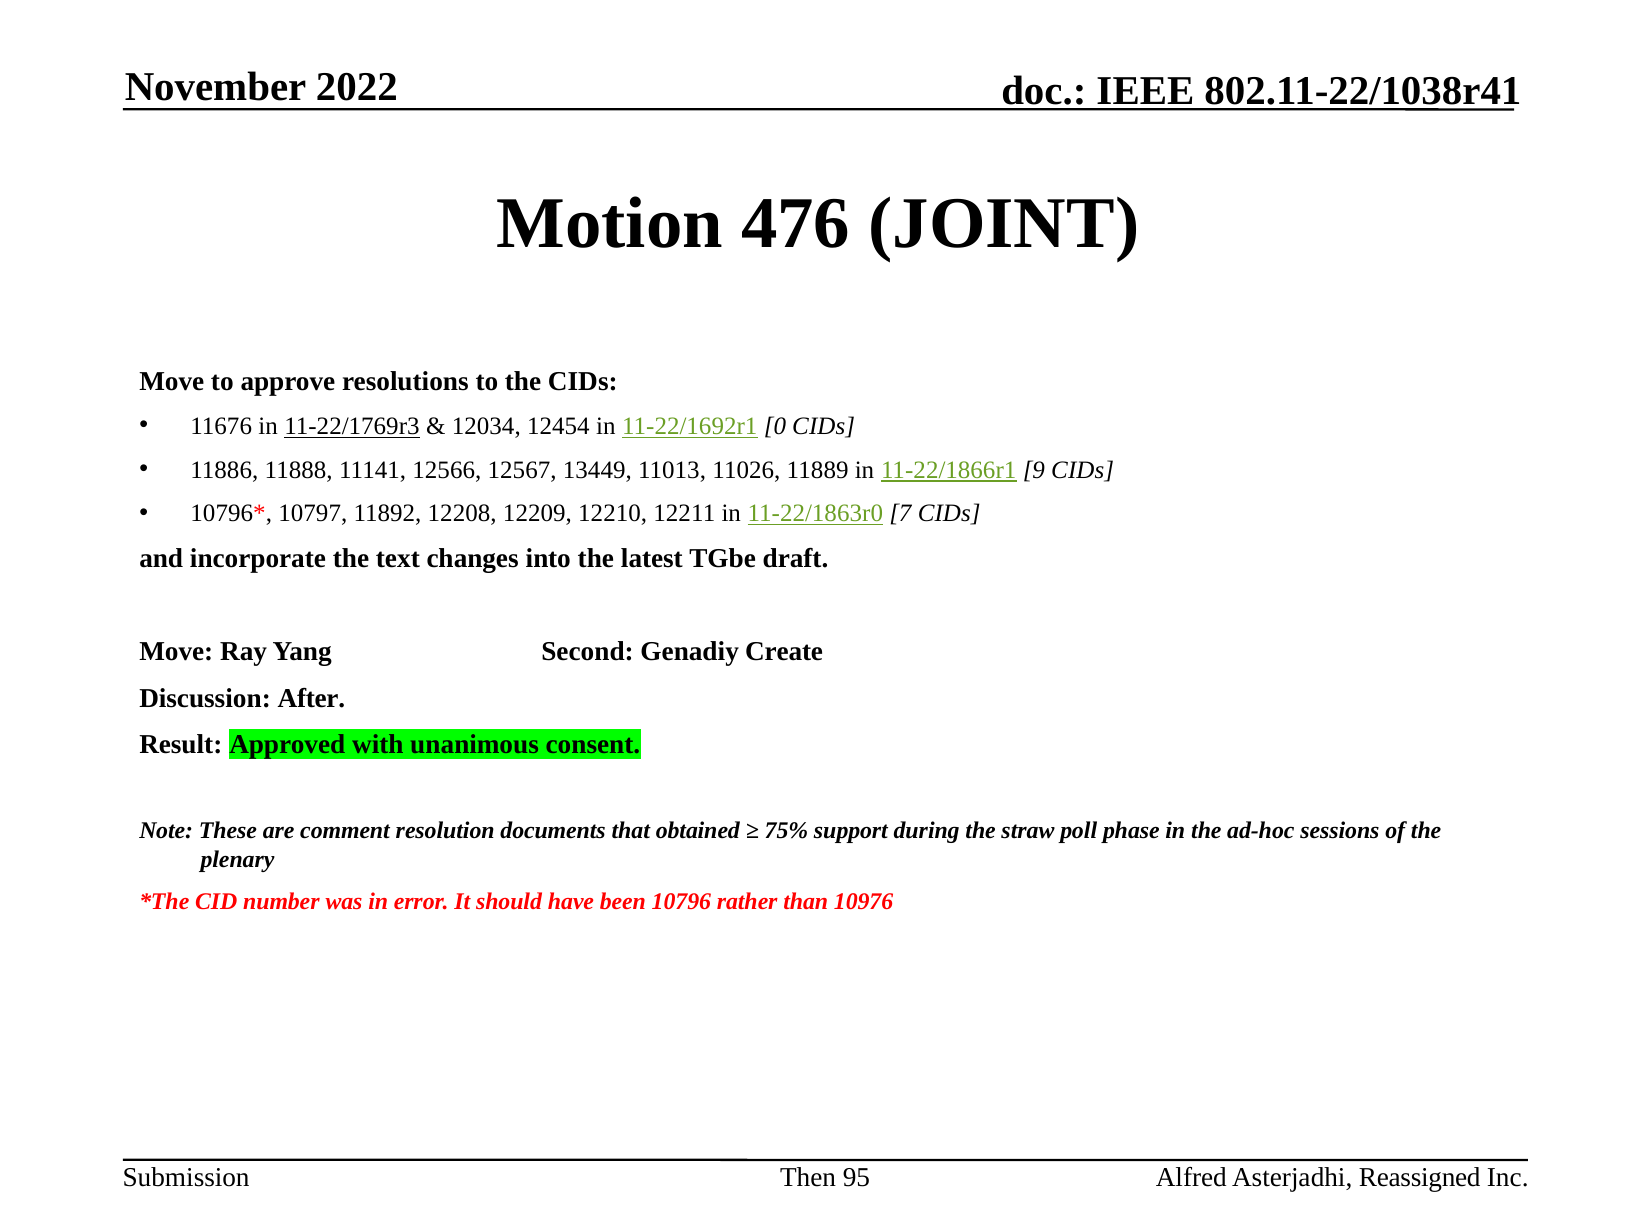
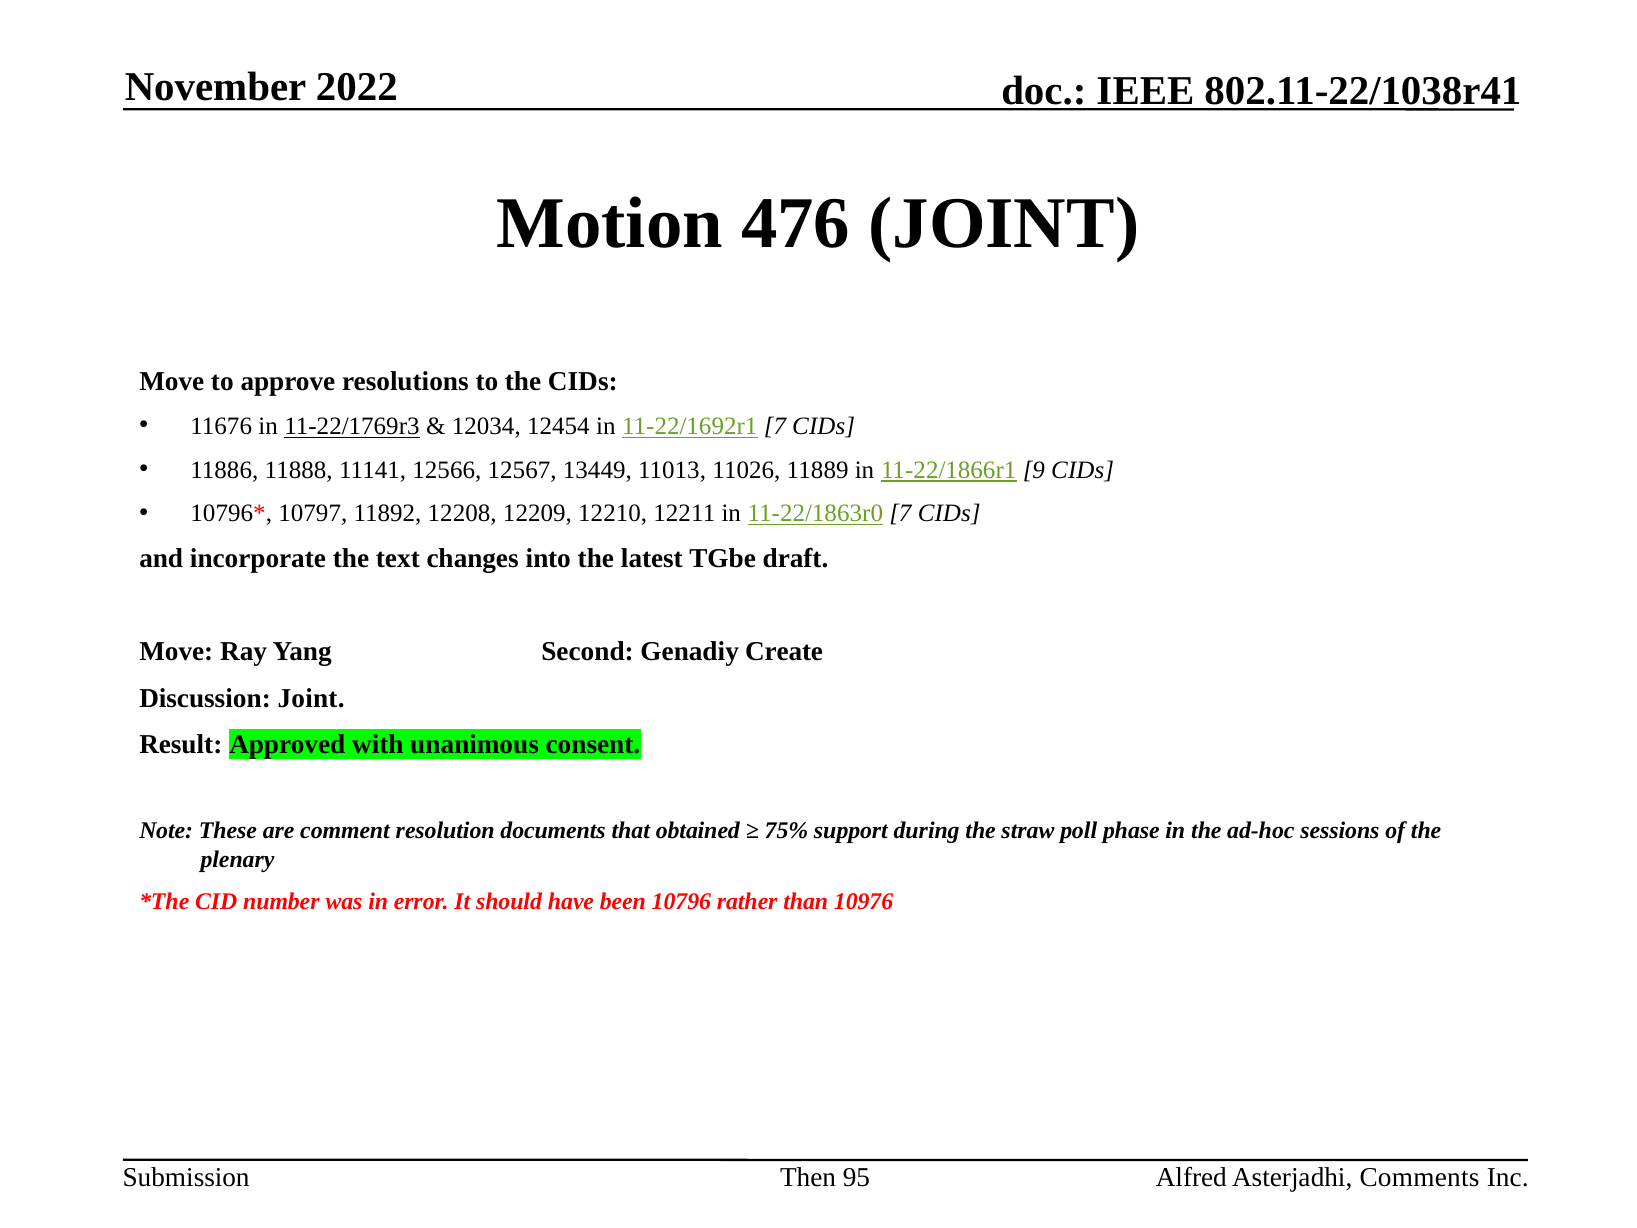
11-22/1692r1 0: 0 -> 7 (775, 426)
Discussion After: After -> Joint (311, 698)
Reassigned: Reassigned -> Comments (1419, 1178)
